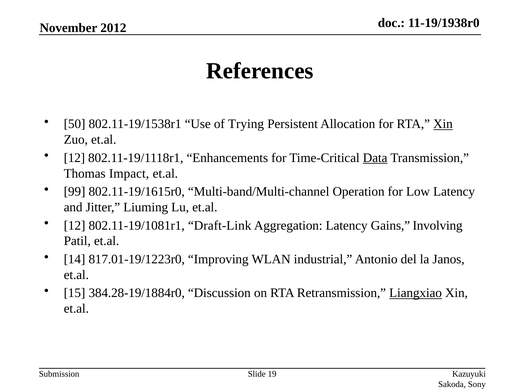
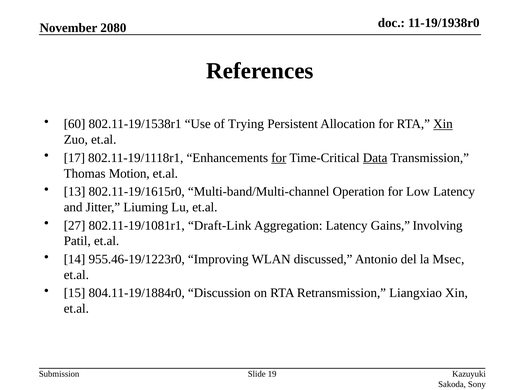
2012: 2012 -> 2080 (113, 28)
50: 50 -> 60 (75, 124)
12: 12 -> 17 (74, 158)
for underline: none -> present (279, 158)
Impact: Impact -> Motion (129, 173)
99: 99 -> 13 (75, 192)
12: 12 -> 27 (75, 225)
817.01-19/1223r0: 817.01-19/1223r0 -> 955.46-19/1223r0 (137, 259)
industrial: industrial -> discussed (323, 259)
Janos: Janos -> Msec (448, 259)
384.28-19/1884r0: 384.28-19/1884r0 -> 804.11-19/1884r0 (137, 293)
Liangxiao underline: present -> none (416, 293)
